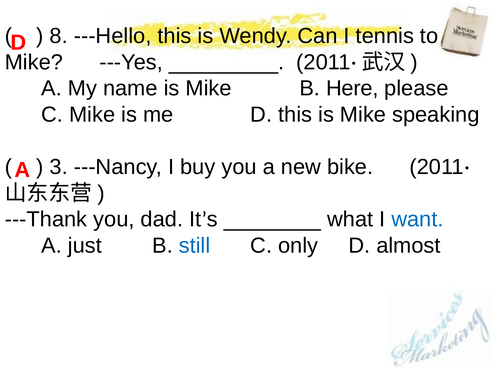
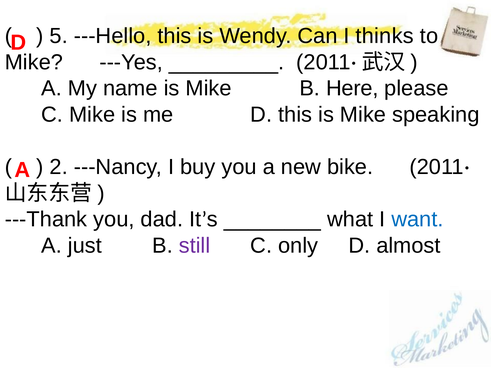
8: 8 -> 5 (59, 36)
tennis: tennis -> thinks (385, 36)
3: 3 -> 2 (59, 167)
still colour: blue -> purple (195, 246)
